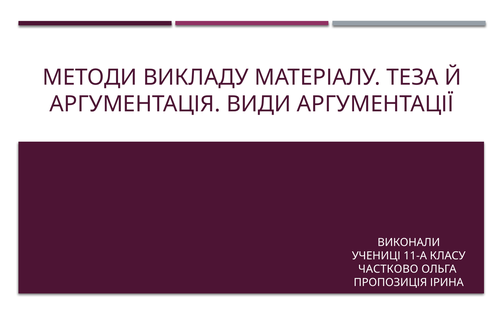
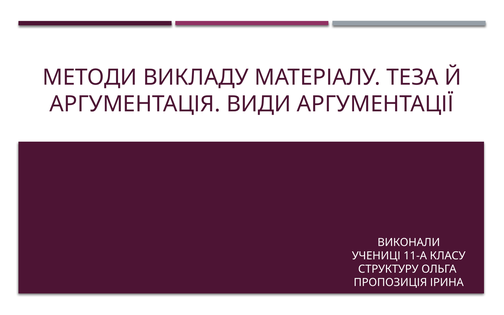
ЧАСТКОВО: ЧАСТКОВО -> СТРУКТУРУ (388, 269)
